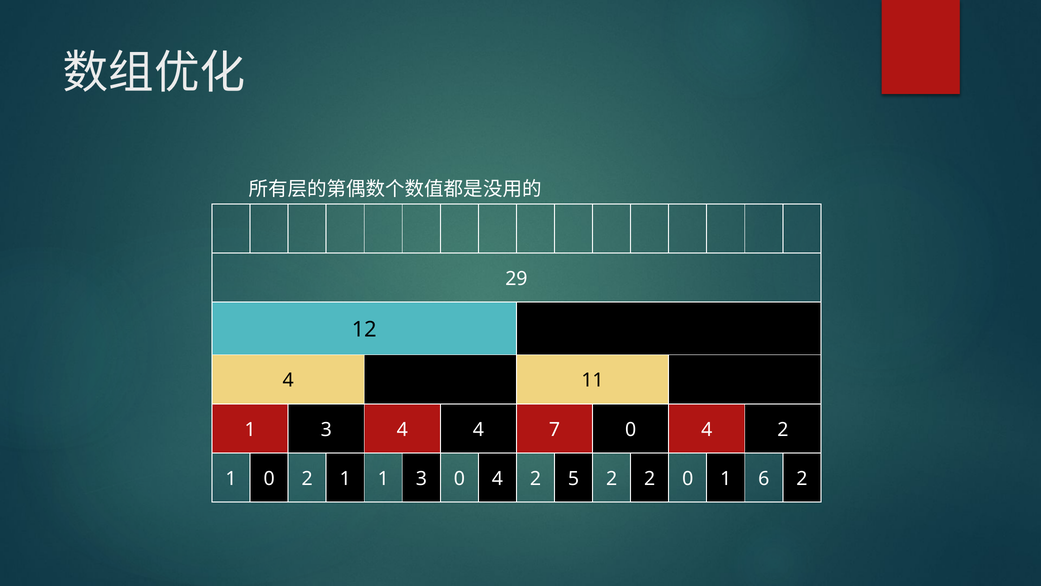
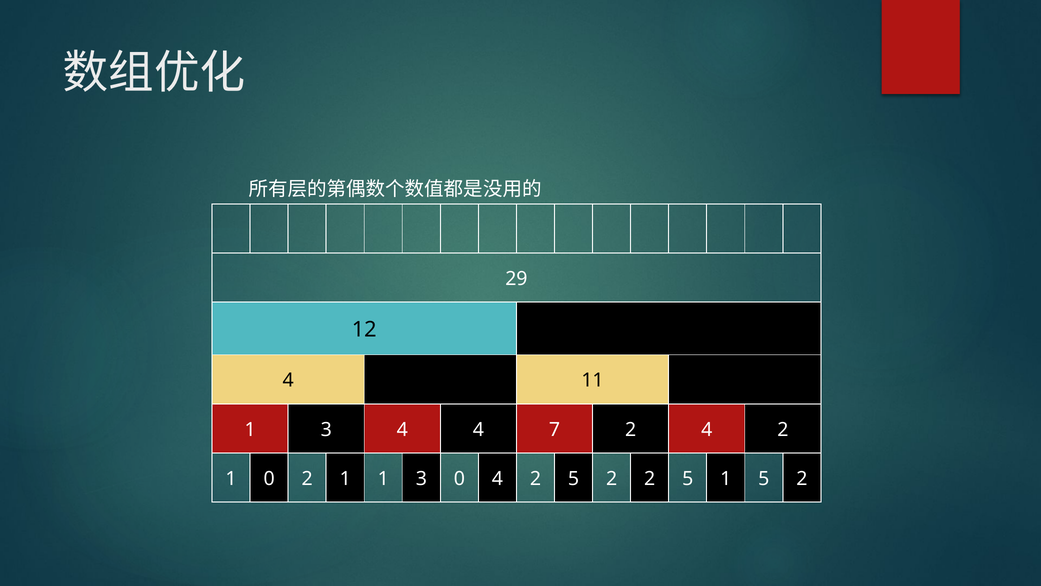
7 0: 0 -> 2 (631, 429)
2 2 0: 0 -> 5 (688, 478)
1 6: 6 -> 5 (764, 478)
